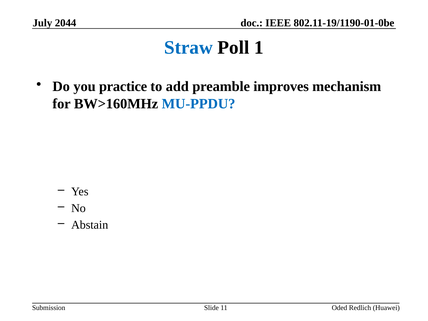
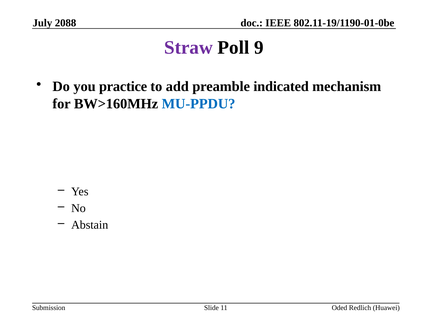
2044: 2044 -> 2088 (66, 23)
Straw colour: blue -> purple (189, 48)
1: 1 -> 9 (259, 48)
improves: improves -> indicated (281, 87)
